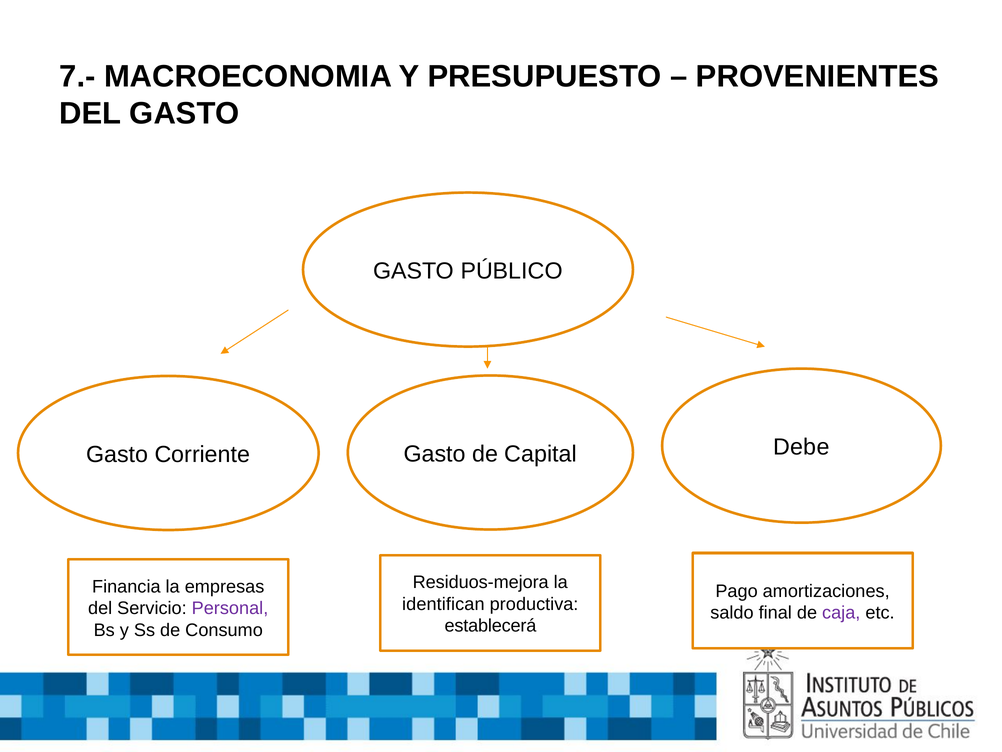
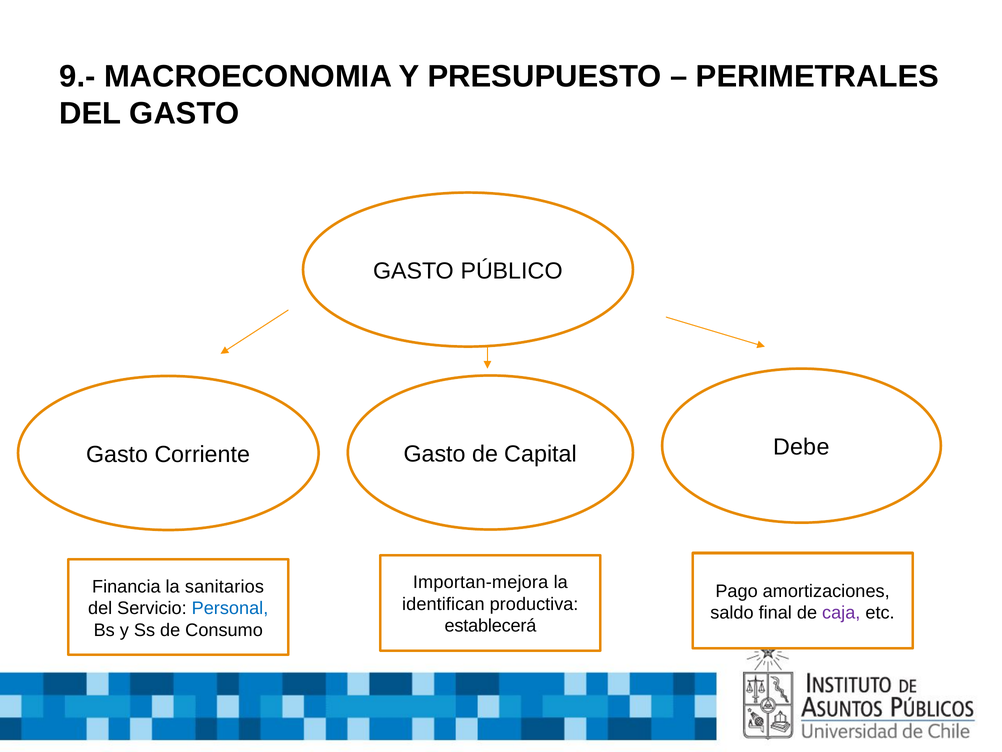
7.-: 7.- -> 9.- (77, 76)
PROVENIENTES: PROVENIENTES -> PERIMETRALES (817, 76)
Residuos-mejora: Residuos-mejora -> Importan-mejora (481, 582)
empresas: empresas -> sanitarios (224, 586)
Personal colour: purple -> blue (230, 608)
